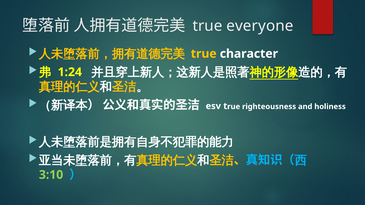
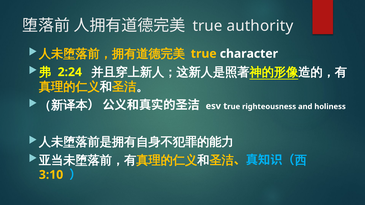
everyone: everyone -> authority (260, 26)
1:24: 1:24 -> 2:24 (70, 72)
3:10 colour: light green -> yellow (51, 175)
